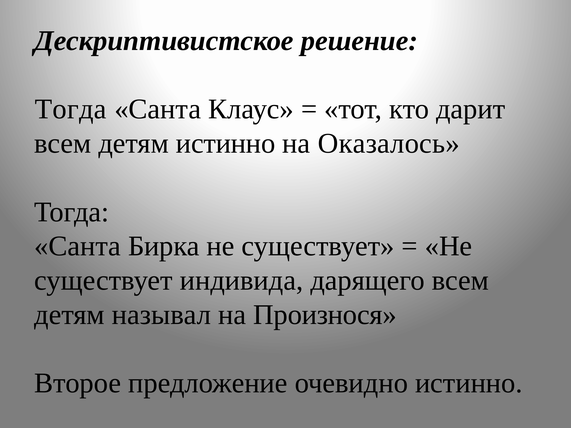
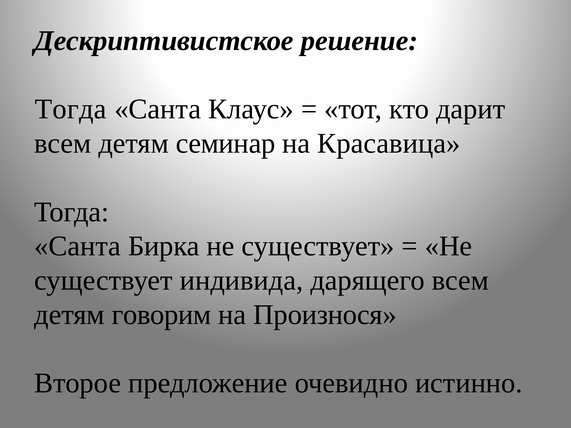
детям истинно: истинно -> семинар (226, 144)
Оказалось: Оказалось -> Красавица (389, 144)
называл: называл -> говорим (162, 315)
